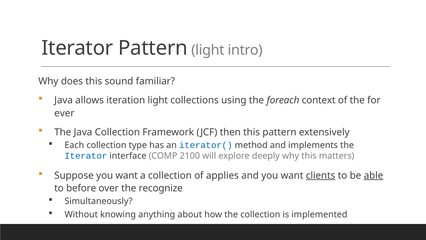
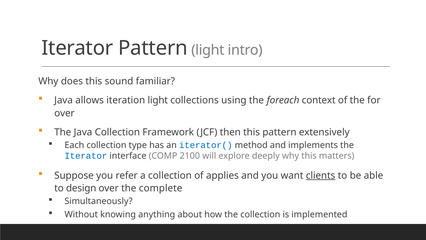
ever: ever -> over (64, 113)
Suppose you want: want -> refer (127, 175)
able underline: present -> none (373, 175)
before: before -> design (81, 188)
recognize: recognize -> complete (161, 188)
